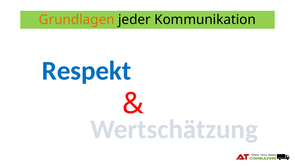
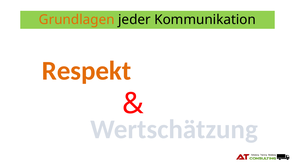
Respekt colour: blue -> orange (86, 71)
